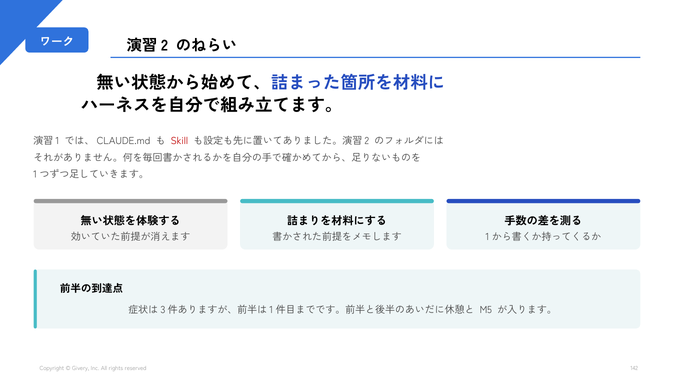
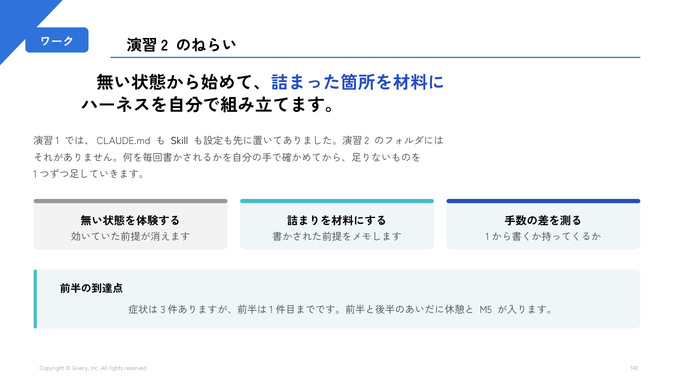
Skill colour: red -> black (179, 141)
